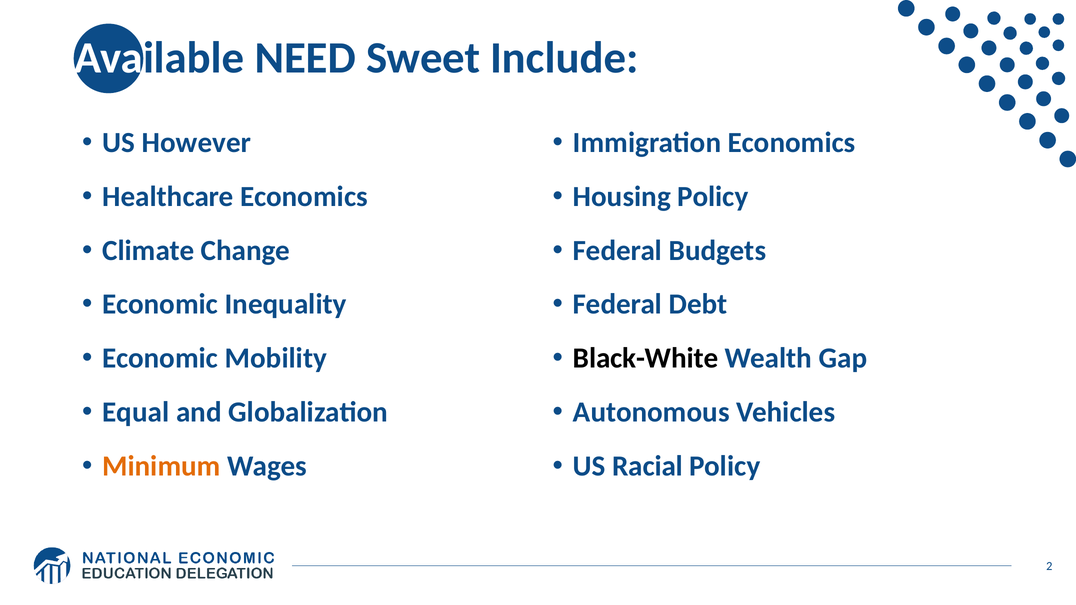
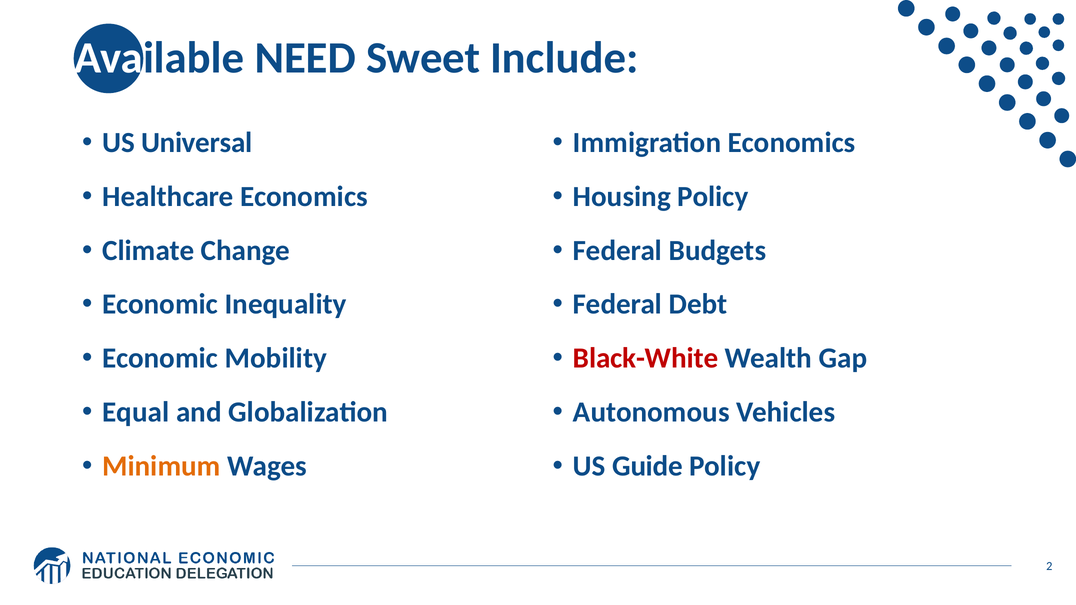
However: However -> Universal (197, 143)
Black-White colour: black -> red (646, 358)
Racial: Racial -> Guide (648, 466)
